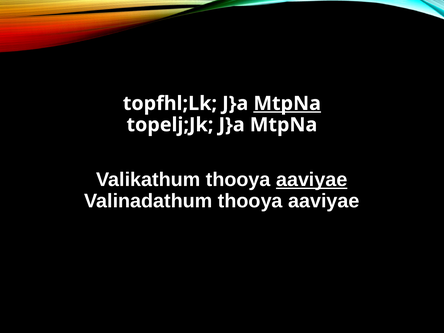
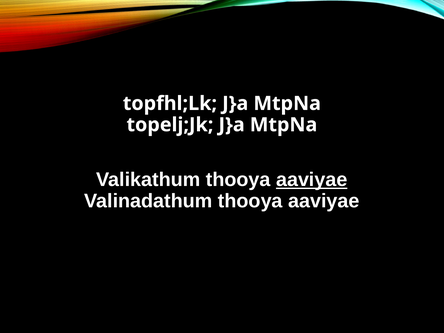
MtpNa underline: present -> none (287, 103)
